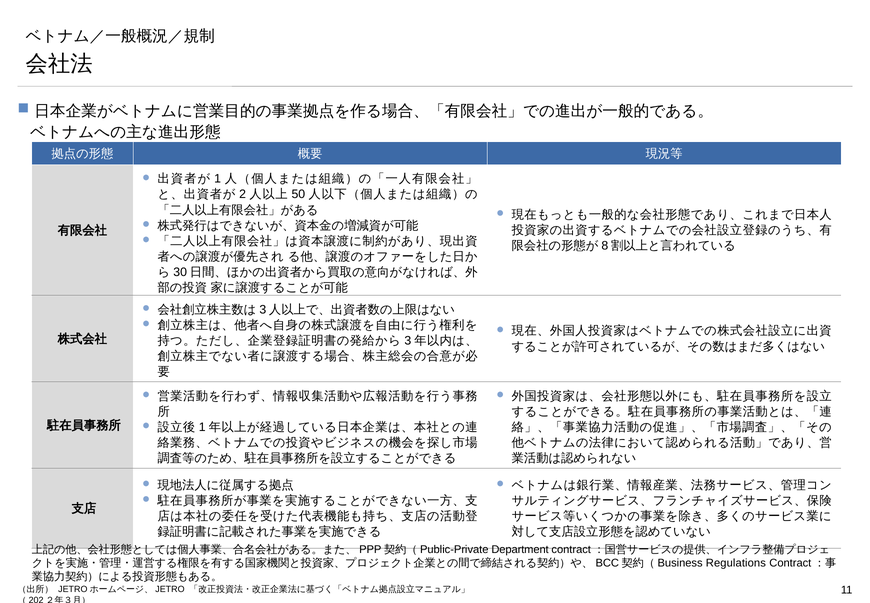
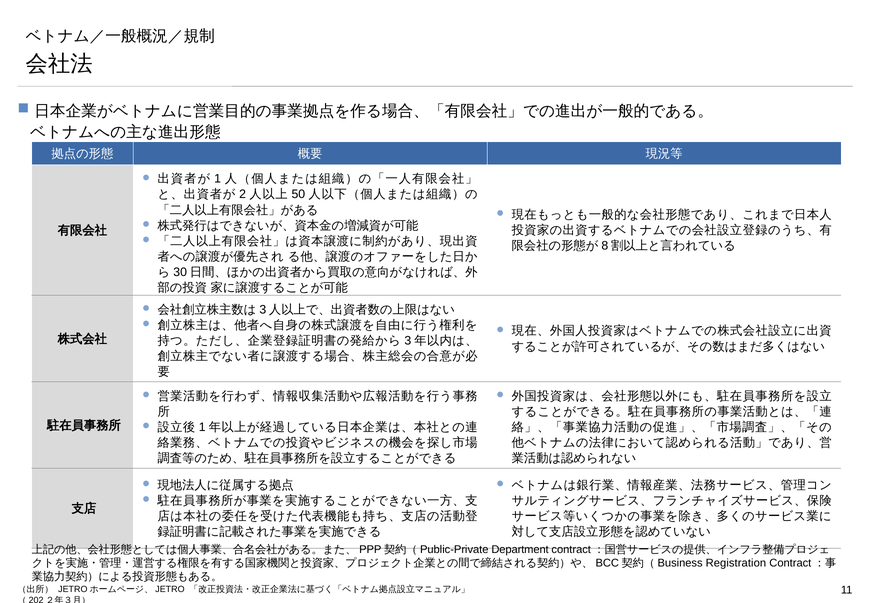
Regulations: Regulations -> Registration (736, 562)
